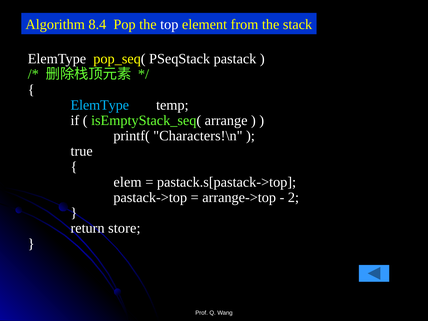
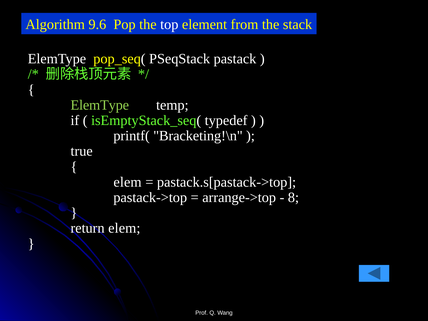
8.4: 8.4 -> 9.6 (97, 25)
ElemType colour: light blue -> light green (100, 105)
arrange: arrange -> typedef (226, 120)
Characters!\n: Characters!\n -> Bracketing!\n (198, 136)
2: 2 -> 8 (293, 197)
return store: store -> elem (124, 228)
